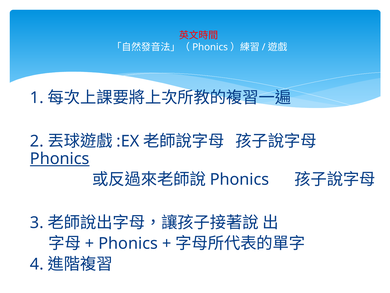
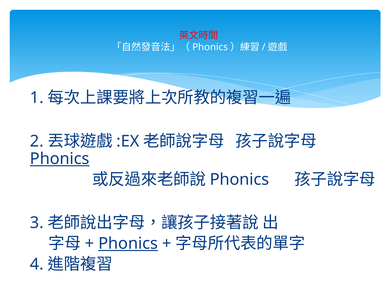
Phonics underline: none -> present (128, 243)
